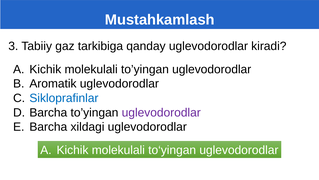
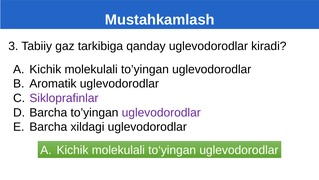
Sikloprafinlar colour: blue -> purple (64, 98)
